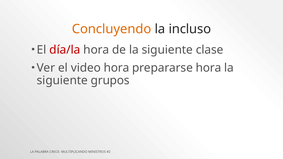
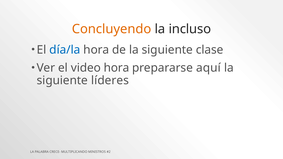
día/la colour: red -> blue (65, 50)
prepararse hora: hora -> aquí (208, 68)
grupos: grupos -> líderes (110, 81)
